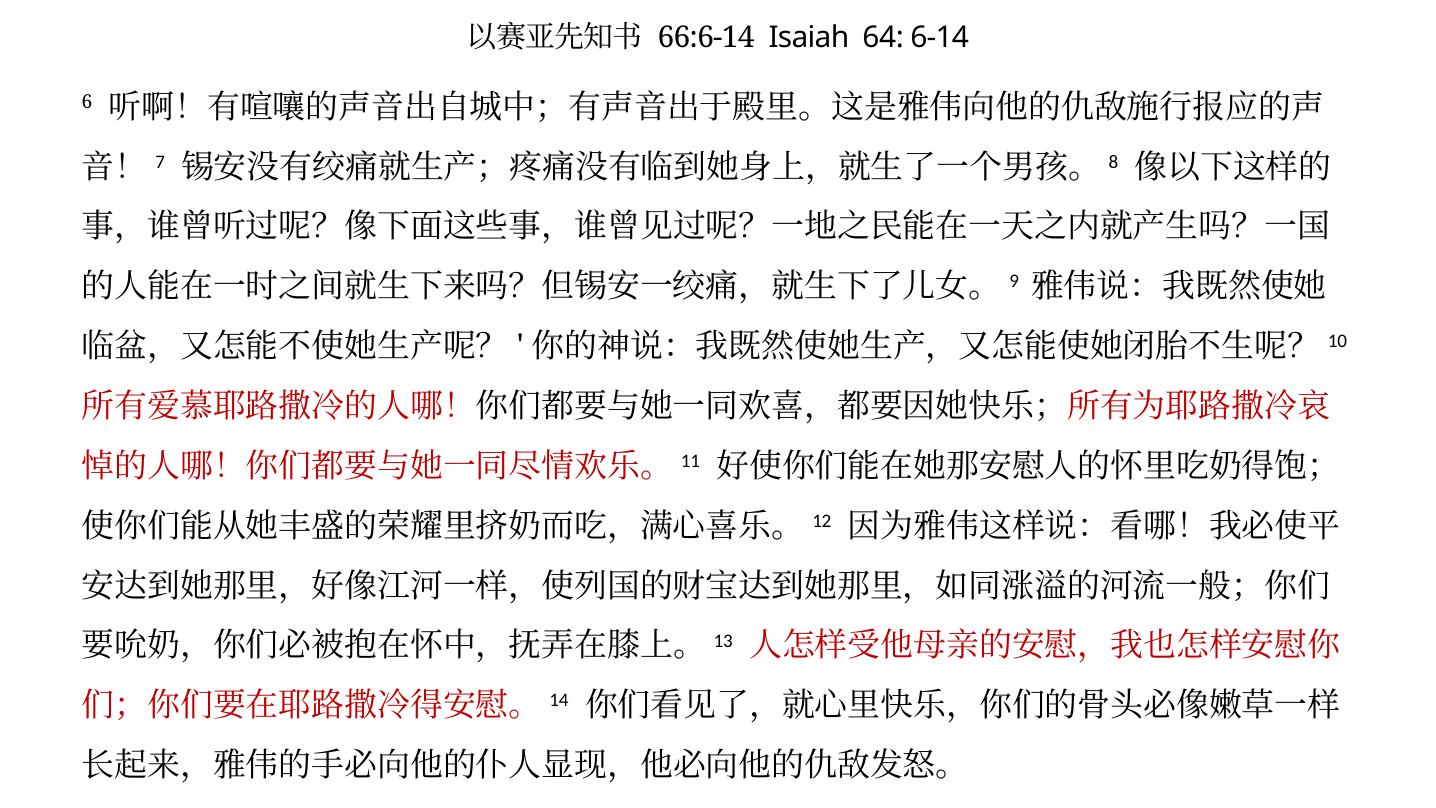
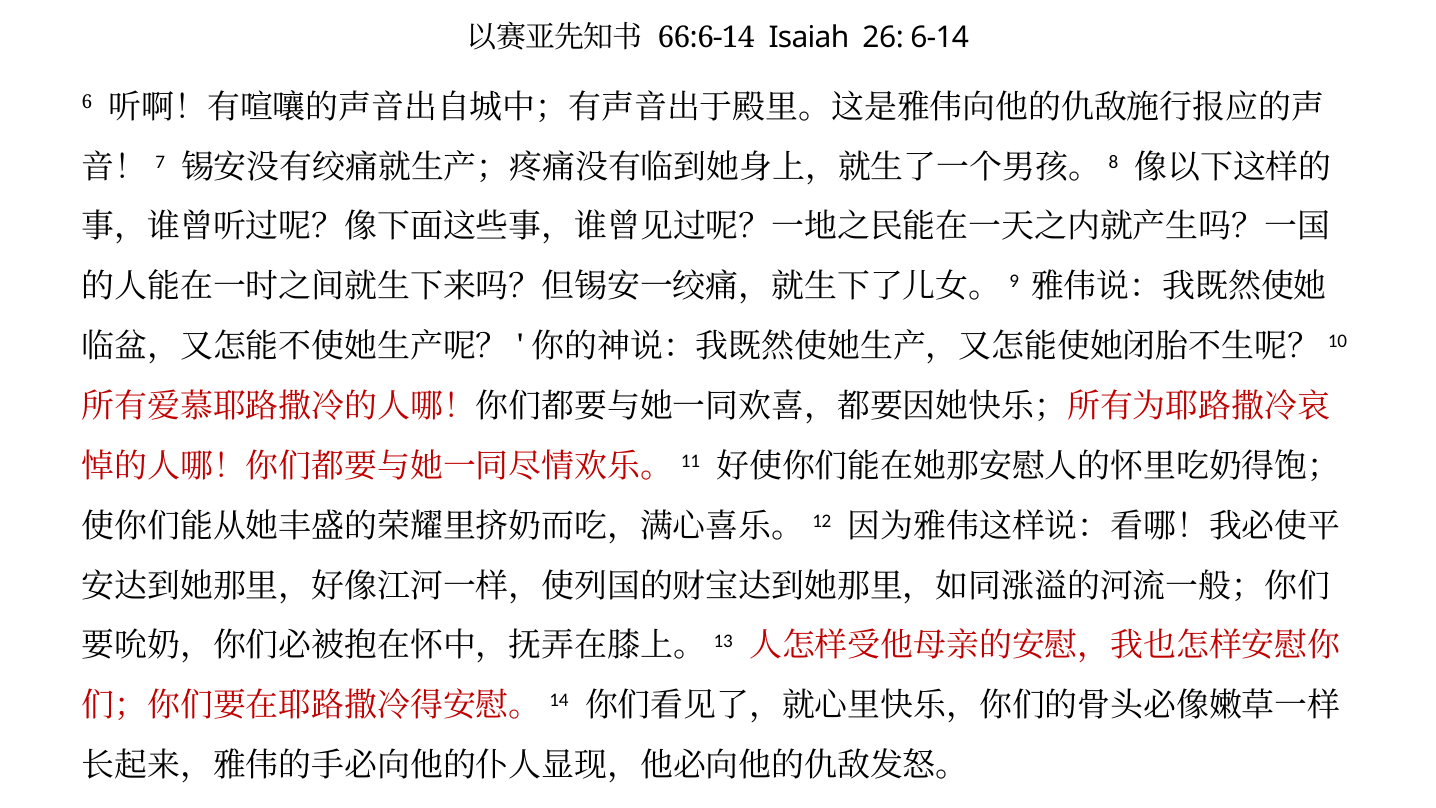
64: 64 -> 26 (883, 38)
